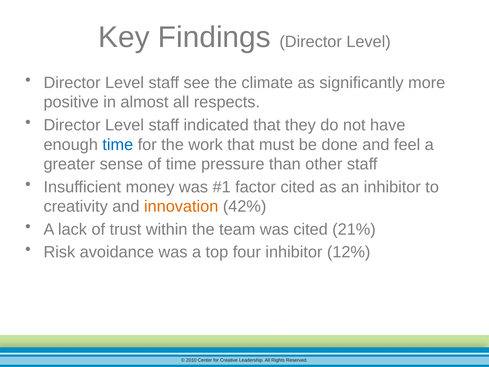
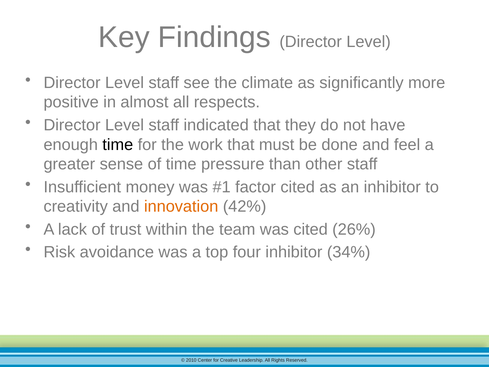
time colour: blue -> black (118, 145)
21%: 21% -> 26% (354, 229)
12%: 12% -> 34% (349, 252)
